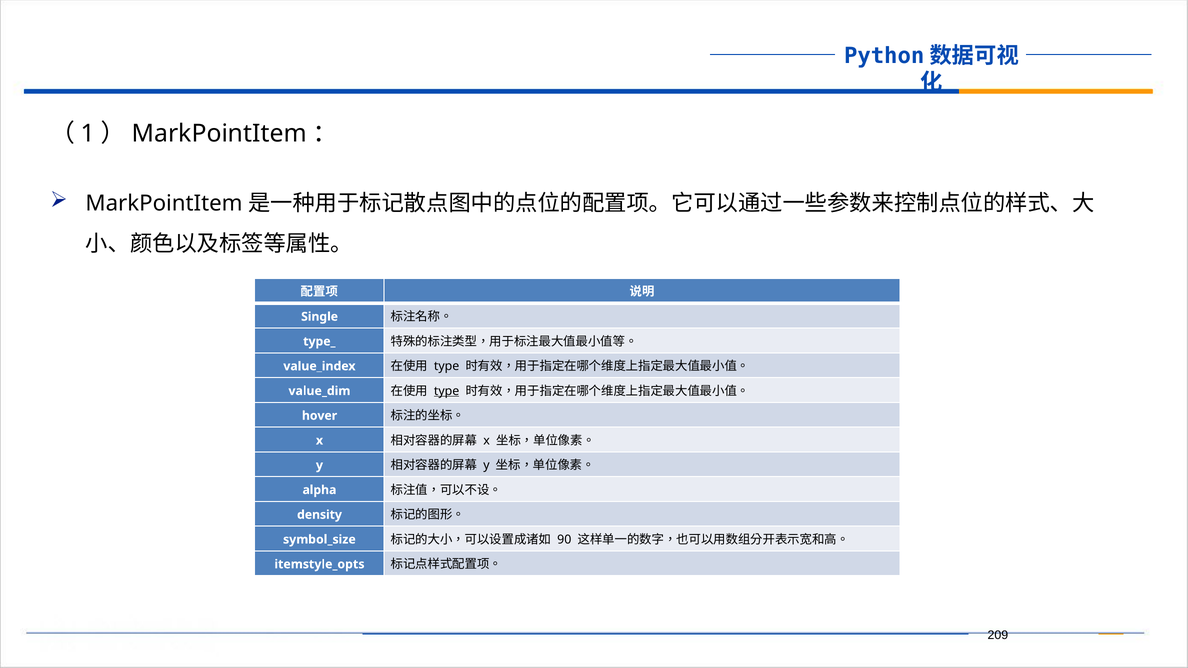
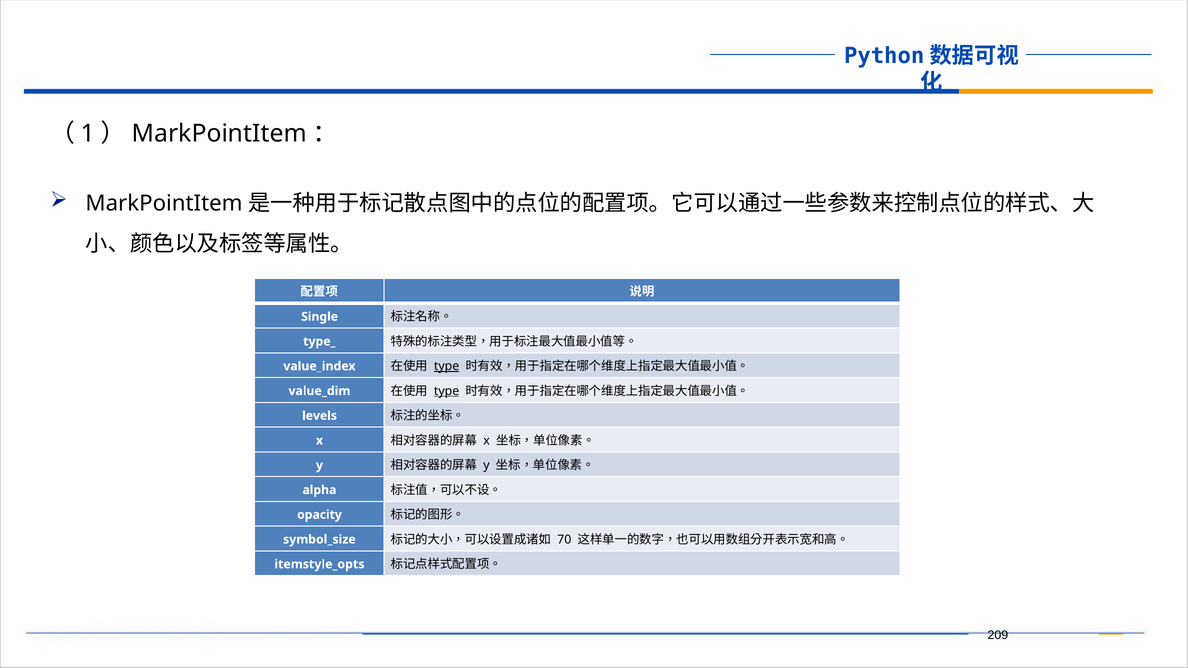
type underline: none -> present (447, 366)
hover: hover -> levels (320, 416)
density: density -> opacity (319, 515)
90: 90 -> 70 (564, 540)
